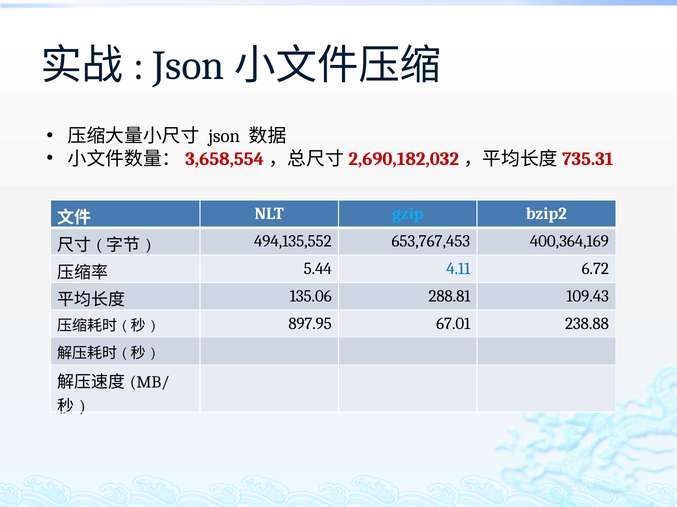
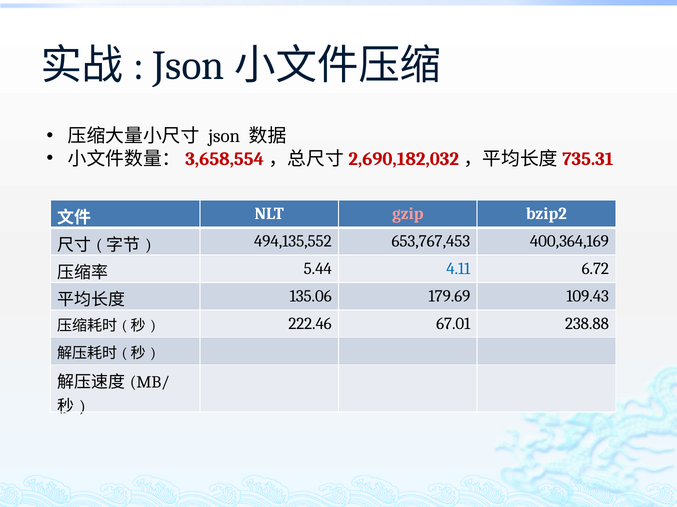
gzip colour: light blue -> pink (408, 214)
288.81: 288.81 -> 179.69 (449, 297)
897.95: 897.95 -> 222.46 (310, 324)
